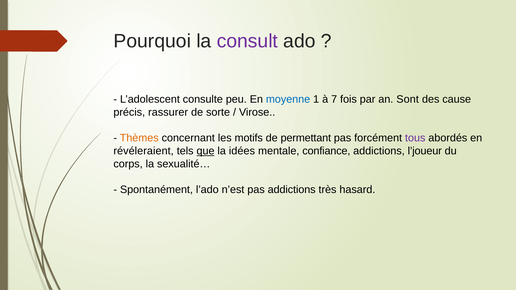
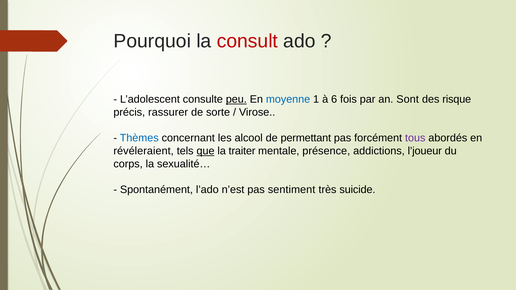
consult colour: purple -> red (247, 41)
peu underline: none -> present (236, 99)
7: 7 -> 6 (334, 99)
cause: cause -> risque (457, 99)
Thèmes colour: orange -> blue (139, 138)
motifs: motifs -> alcool (249, 138)
idées: idées -> traiter (242, 151)
confiance: confiance -> présence (326, 151)
pas addictions: addictions -> sentiment (292, 190)
hasard: hasard -> suicide (357, 190)
